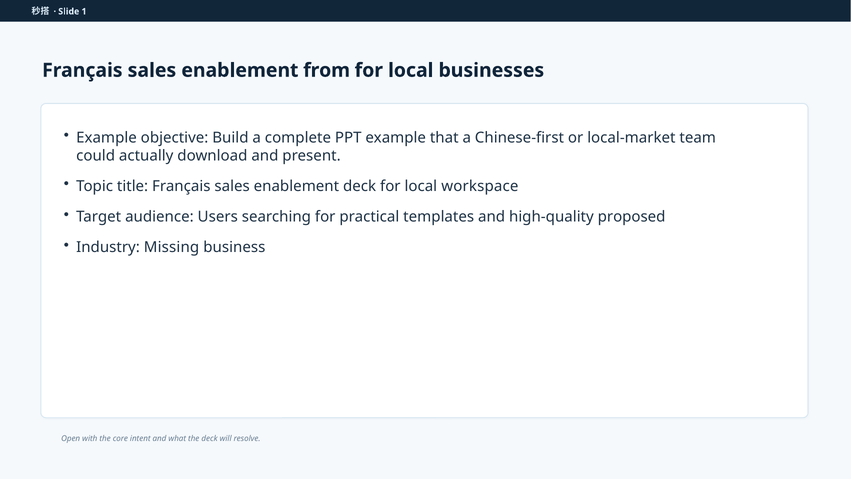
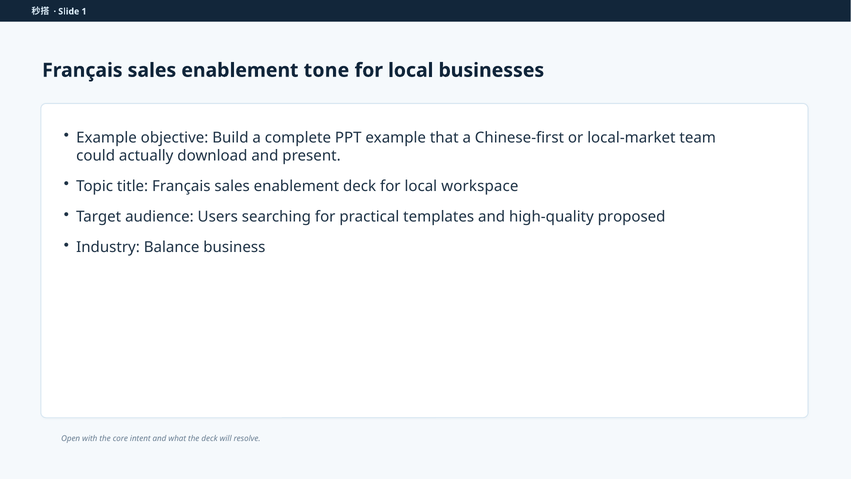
from: from -> tone (326, 70)
Missing: Missing -> Balance (172, 247)
